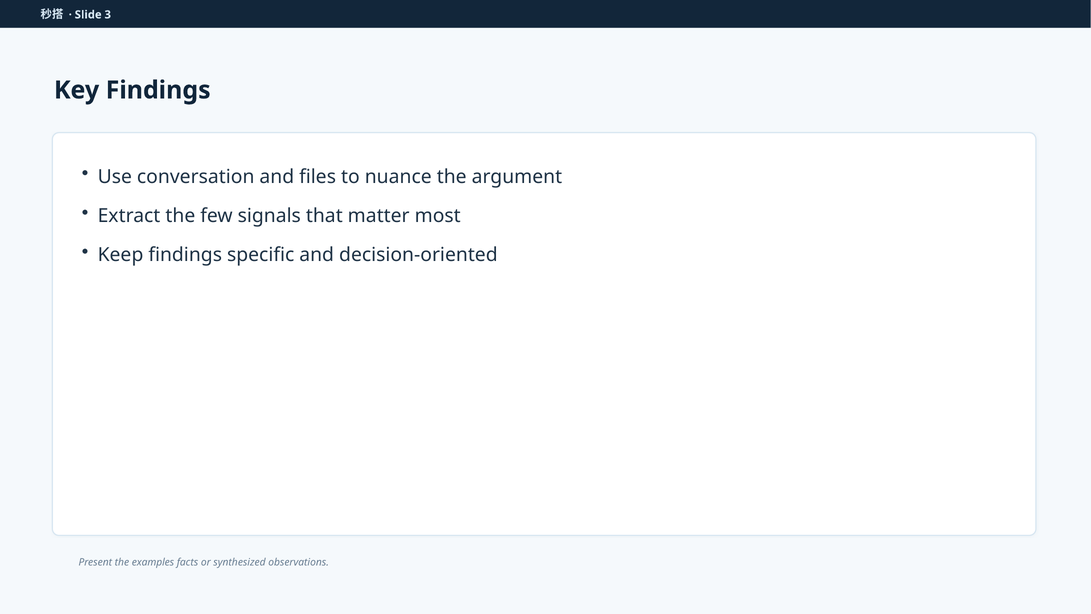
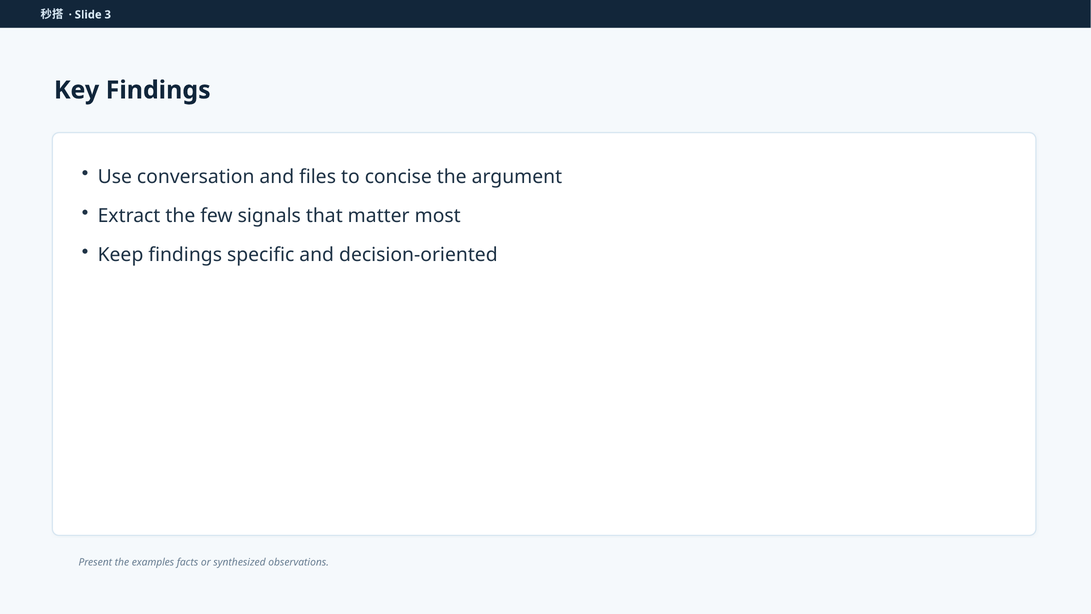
nuance: nuance -> concise (398, 177)
